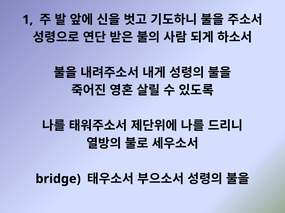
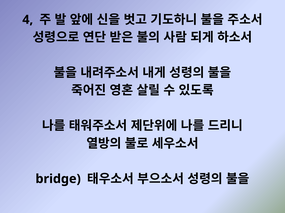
1: 1 -> 4 (28, 20)
